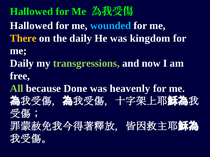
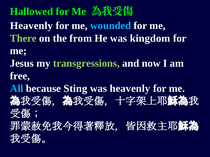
Hallowed: Hallowed -> Heavenly (31, 26)
There colour: yellow -> light green (23, 38)
the daily: daily -> from (81, 38)
Daily: Daily -> Jesus (22, 64)
All colour: light green -> light blue (17, 89)
Done: Done -> Sting (75, 89)
